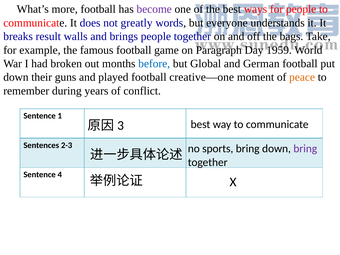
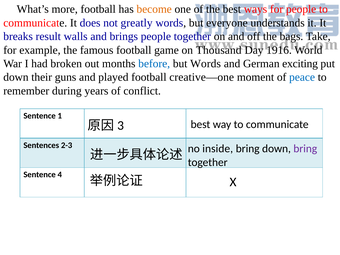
become colour: purple -> orange (154, 9)
Paragraph: Paragraph -> Thousand (219, 50)
1959: 1959 -> 1916 (279, 50)
but Global: Global -> Words (206, 64)
German football: football -> exciting (300, 64)
peace colour: orange -> blue (302, 77)
sports: sports -> inside (218, 149)
